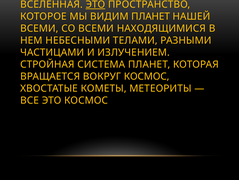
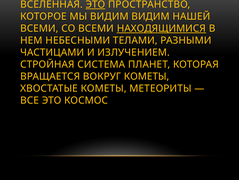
ВИДИМ ПЛАНЕТ: ПЛАНЕТ -> ВИДИМ (151, 16)
НАХОДЯЩИМИСЯ underline: none -> present (161, 28)
ВОКРУГ КОСМОС: КОСМОС -> КОМЕТЫ (147, 76)
